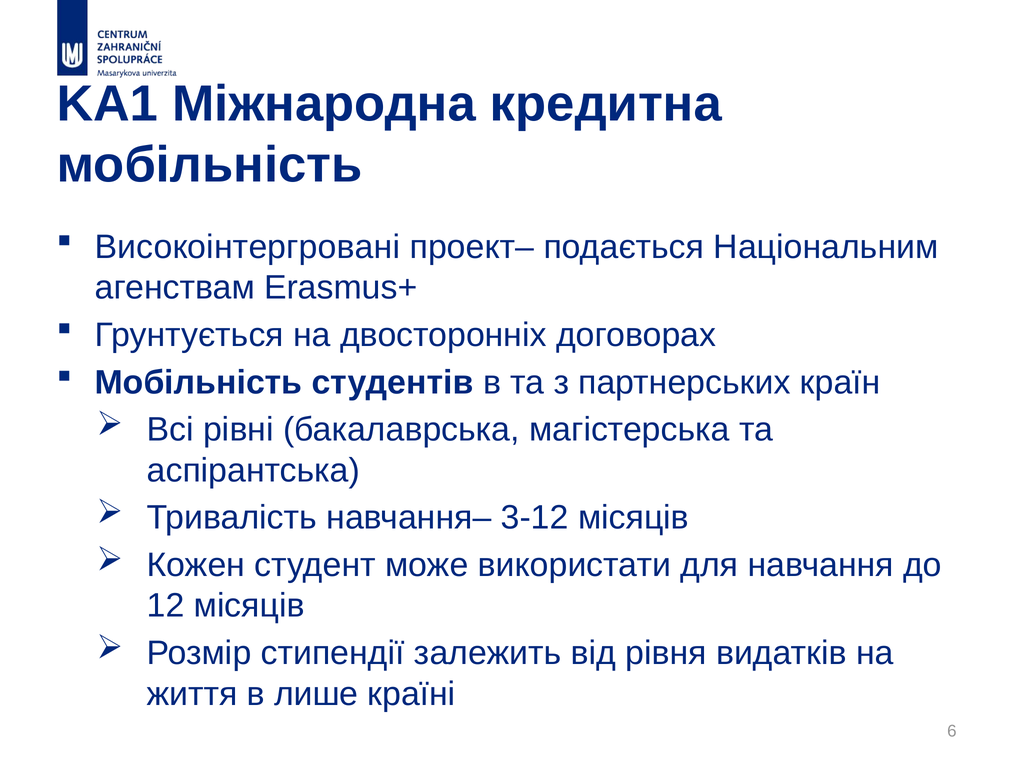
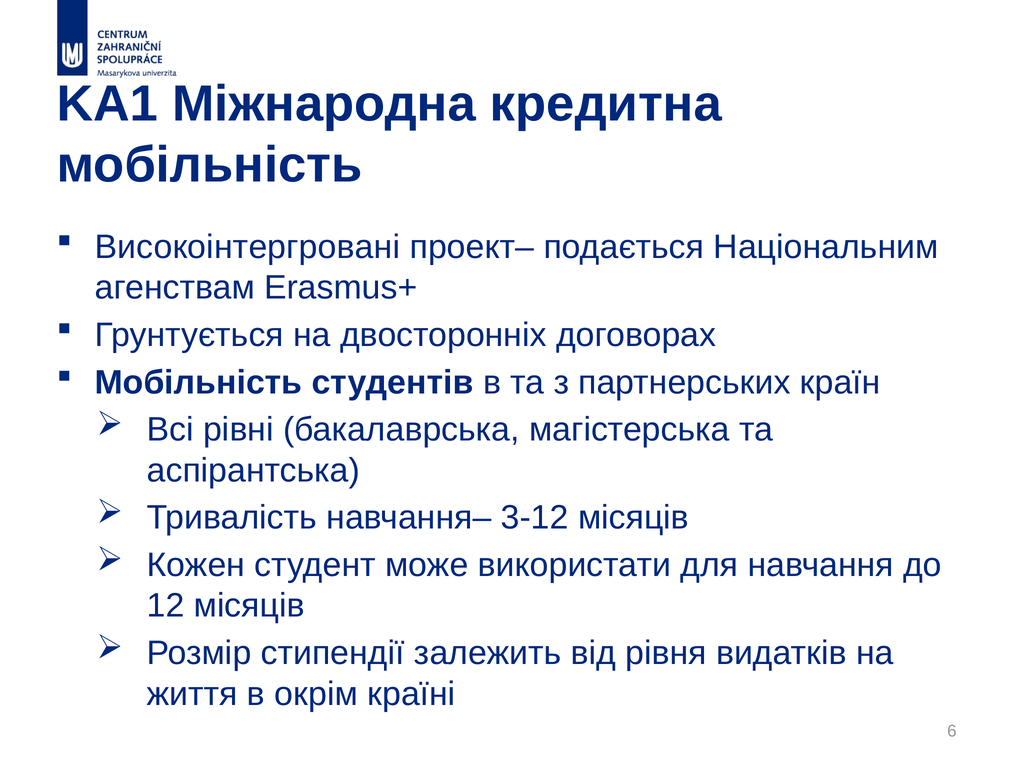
лише: лише -> окрім (316, 694)
